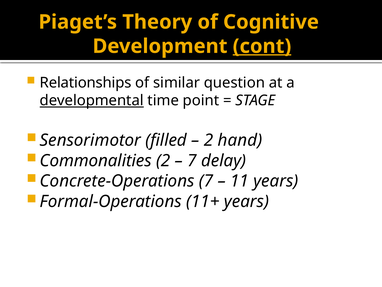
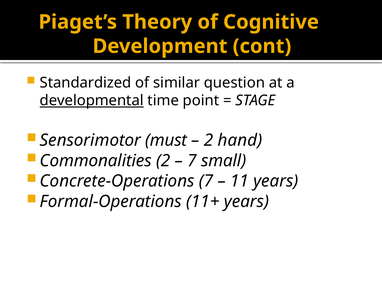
cont underline: present -> none (262, 46)
Relationships: Relationships -> Standardized (86, 83)
filled: filled -> must (166, 140)
delay: delay -> small (224, 160)
